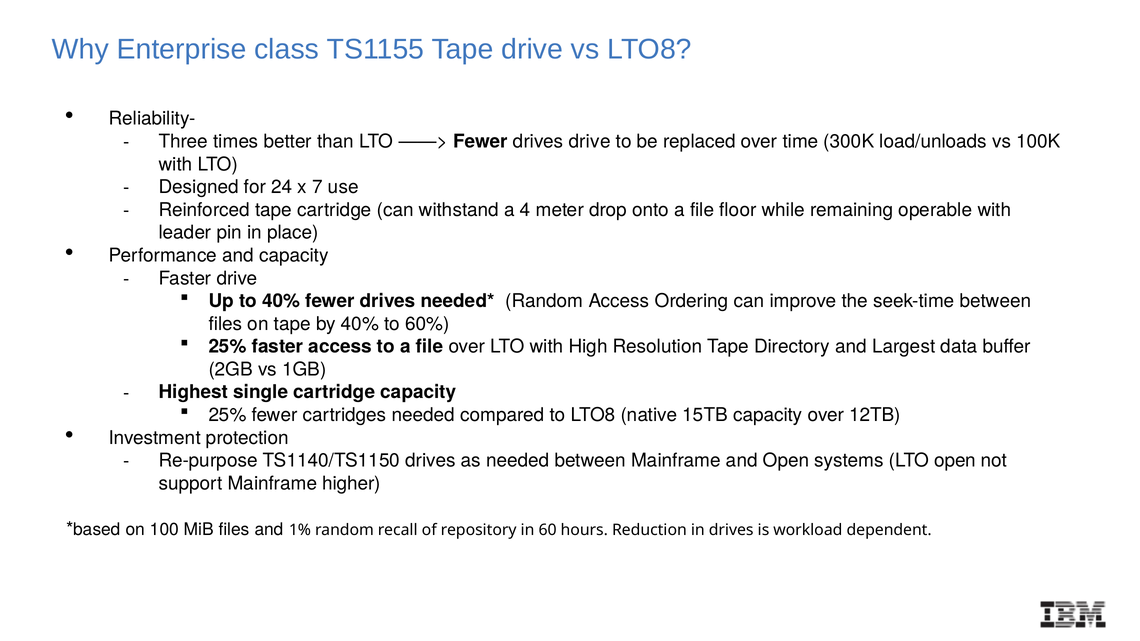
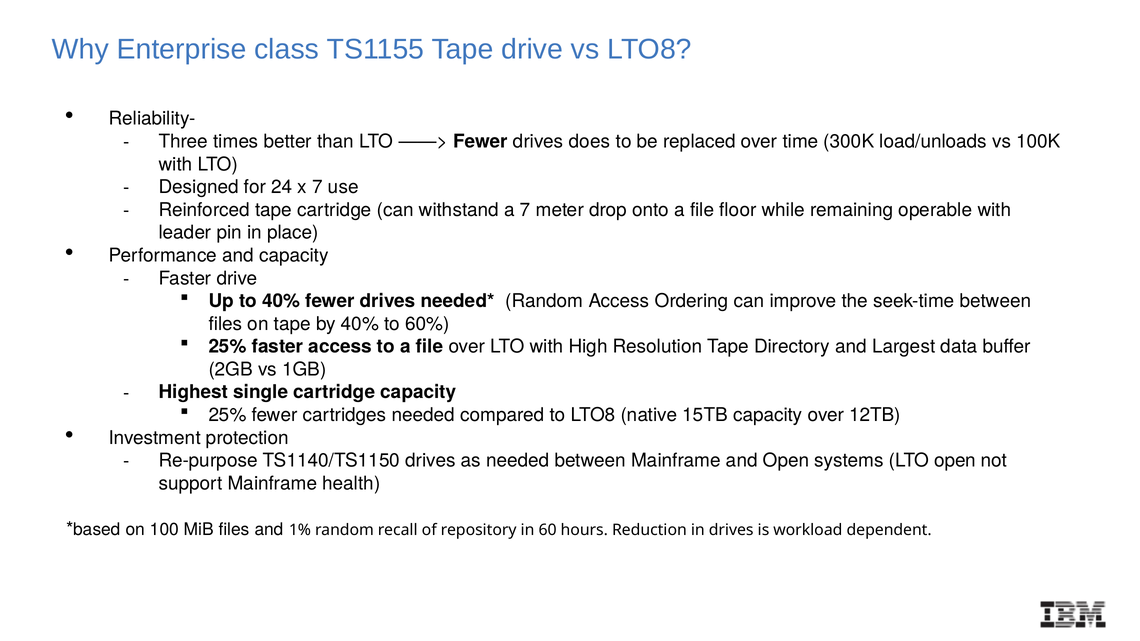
drives drive: drive -> does (590, 142)
a 4: 4 -> 7 (525, 210)
higher: higher -> health (351, 484)
